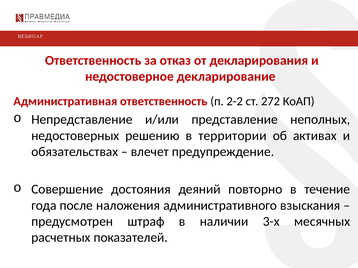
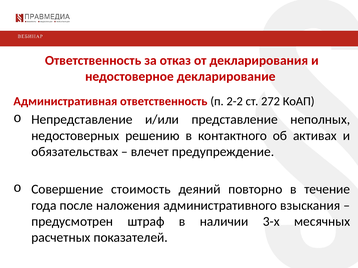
территории: территории -> контактного (233, 136)
достояния: достояния -> стоимость (141, 190)
